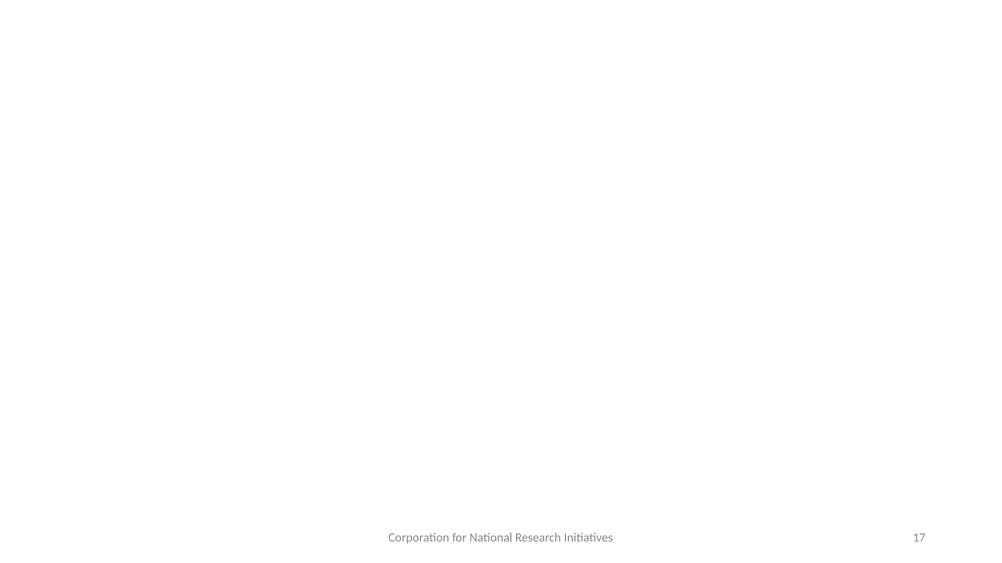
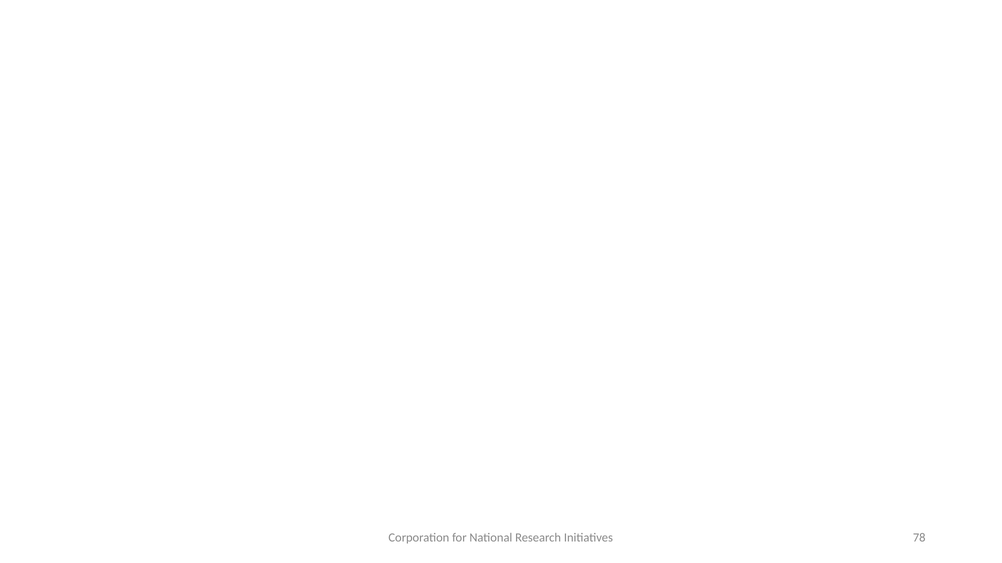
17: 17 -> 78 (919, 538)
